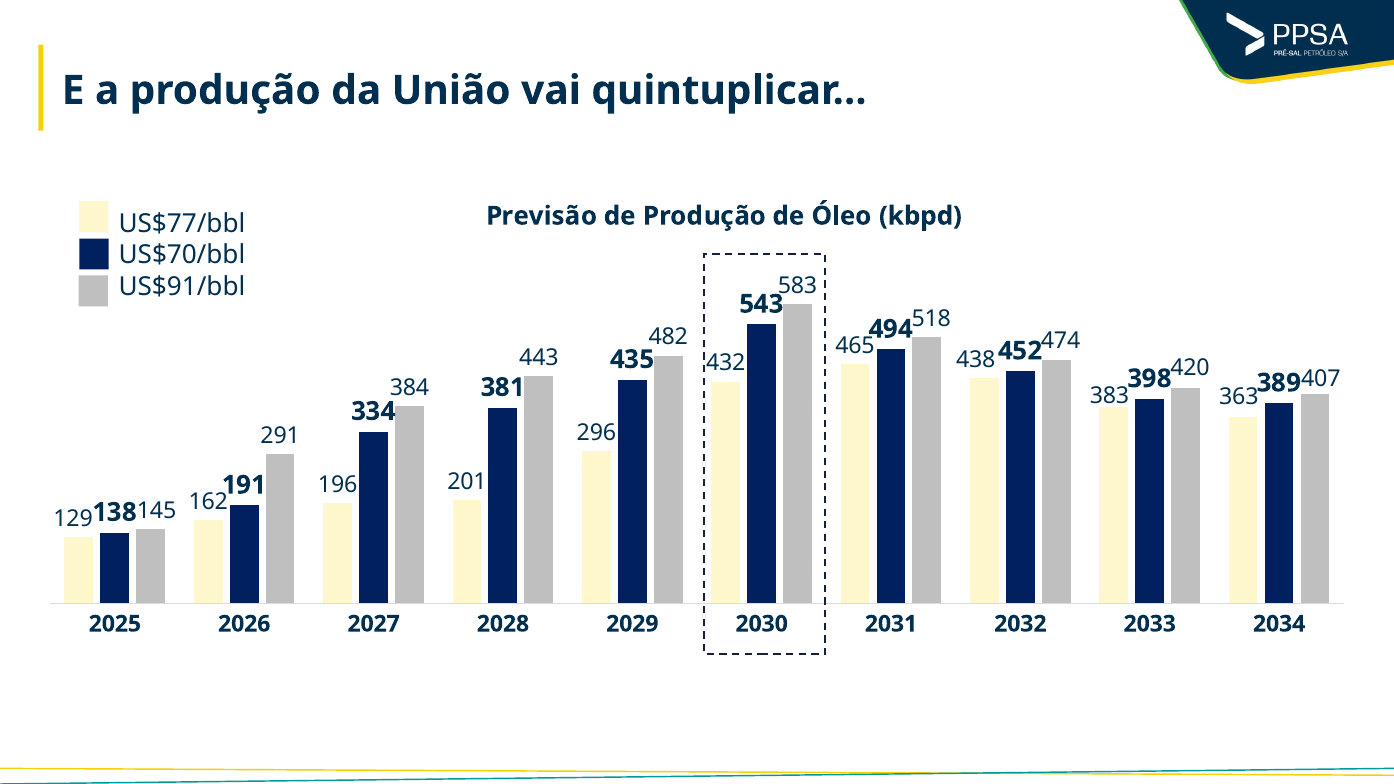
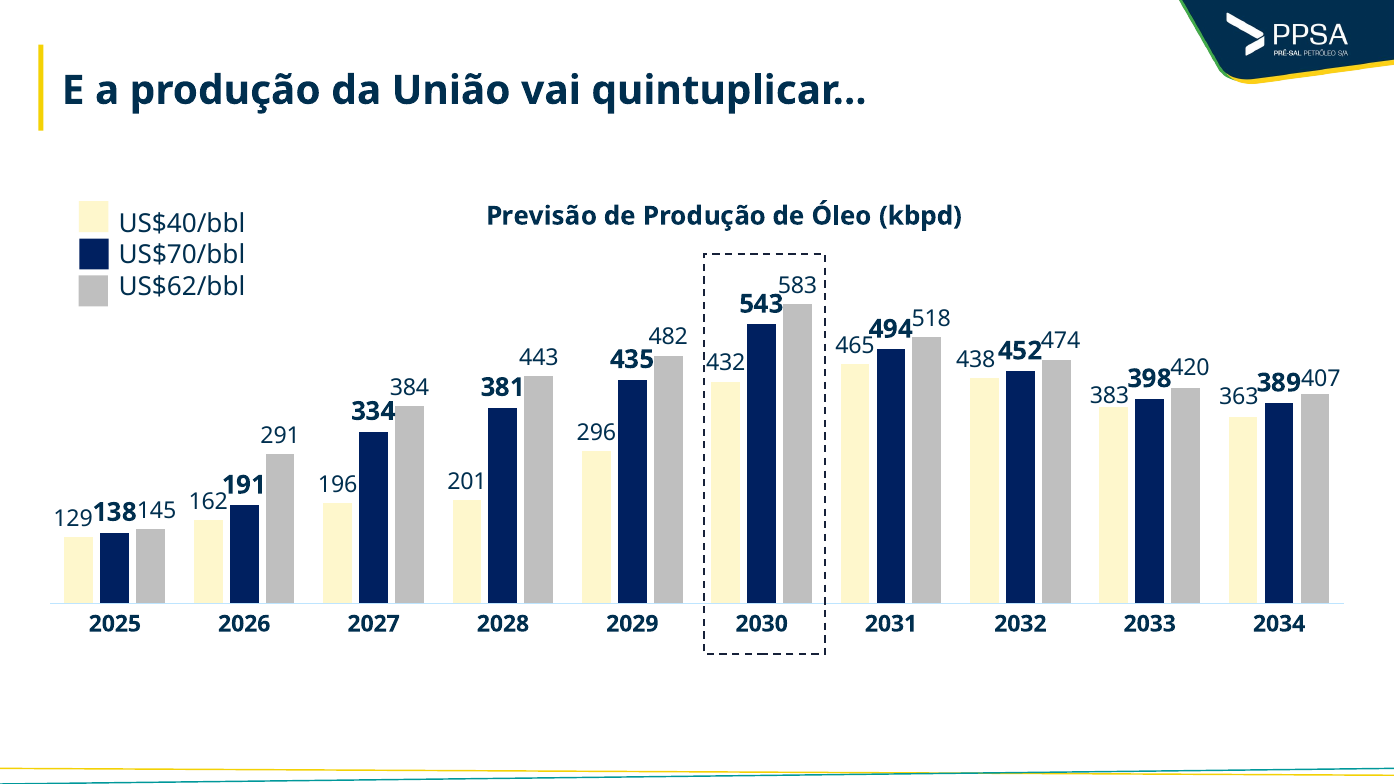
US$77/bbl: US$77/bbl -> US$40/bbl (182, 224)
US$91/bbl: US$91/bbl -> US$62/bbl (182, 287)
